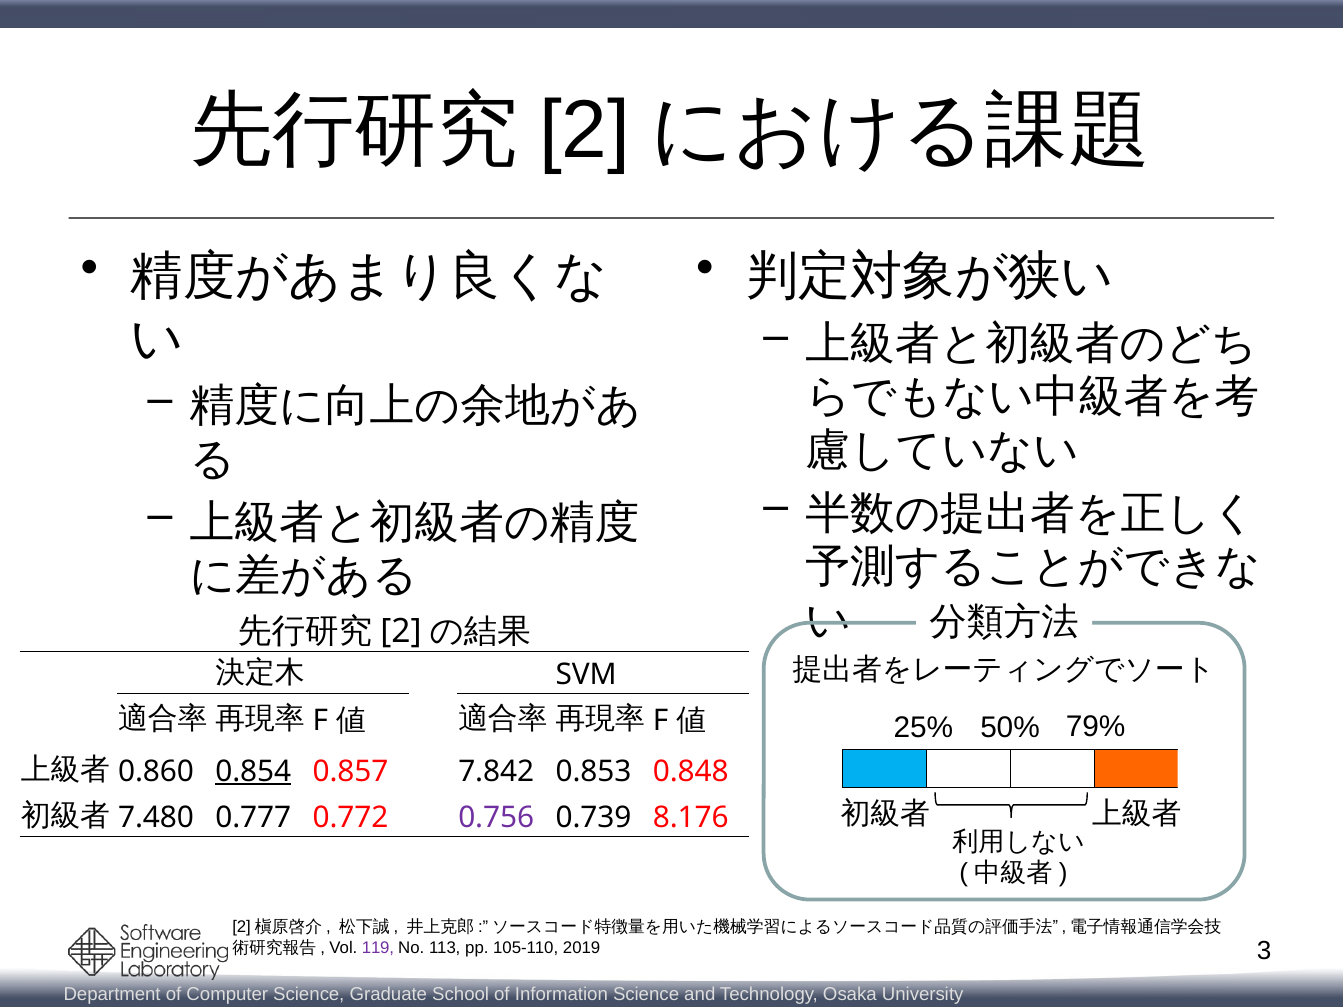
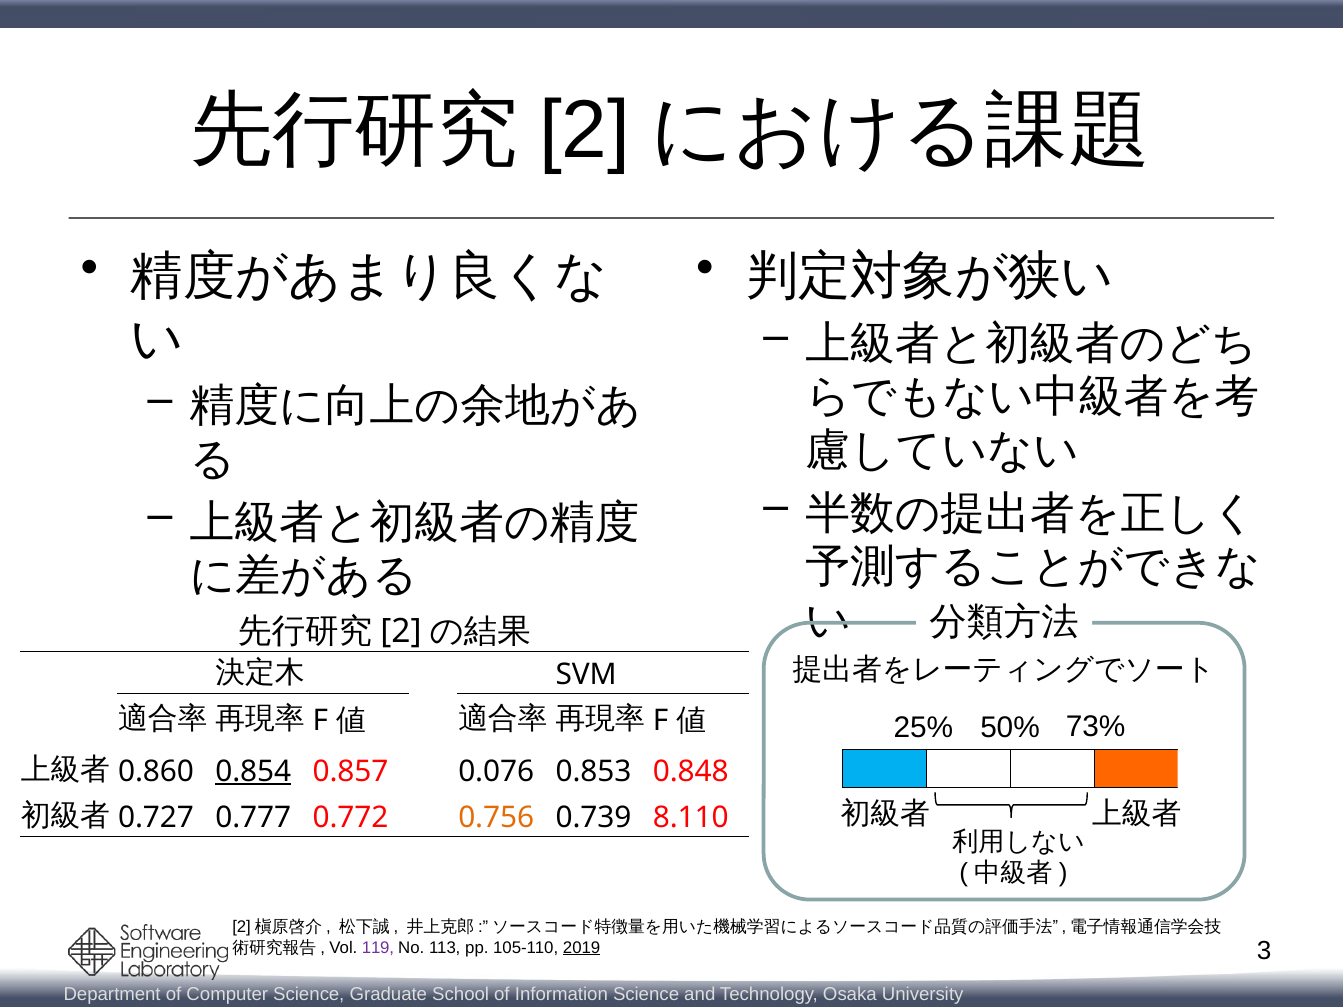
79%: 79% -> 73% (1096, 727)
7.842: 7.842 -> 0.076 (496, 772)
7.480: 7.480 -> 0.727 (156, 818)
0.756 colour: purple -> orange (496, 818)
8.176: 8.176 -> 8.110 (691, 818)
2019 underline: none -> present (582, 948)
